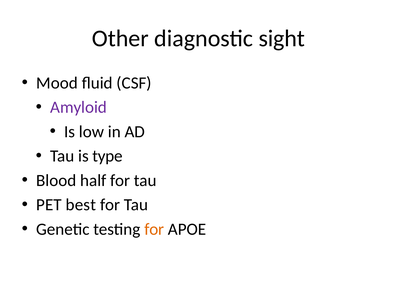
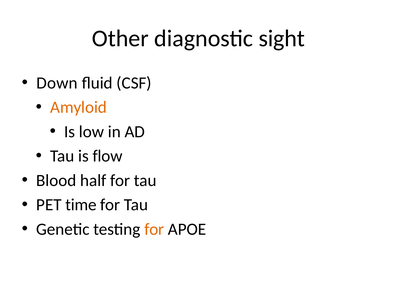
Mood: Mood -> Down (57, 83)
Amyloid colour: purple -> orange (79, 107)
type: type -> flow (108, 156)
best: best -> time (81, 205)
